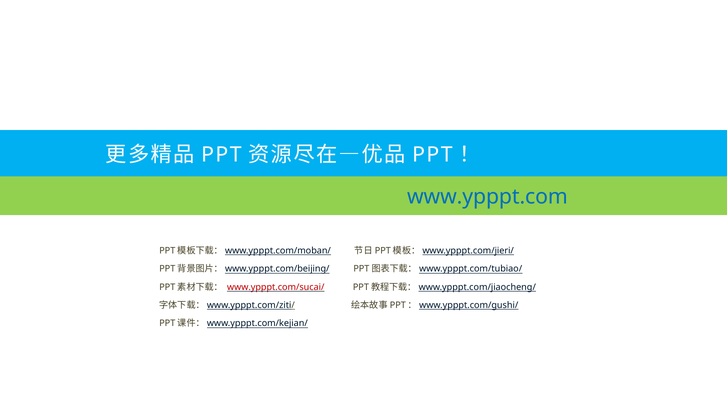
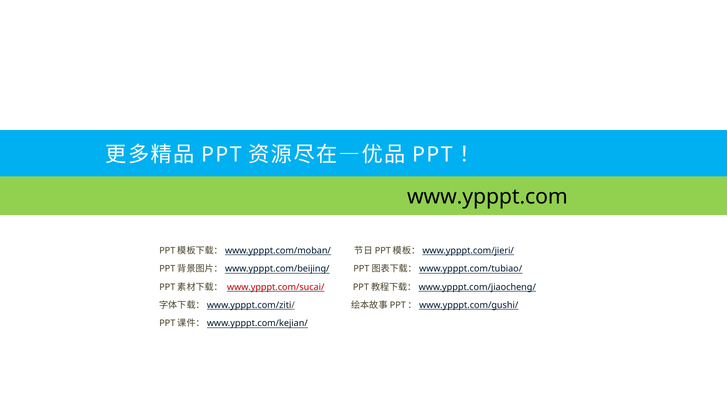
www.ypppt.com colour: blue -> black (487, 197)
